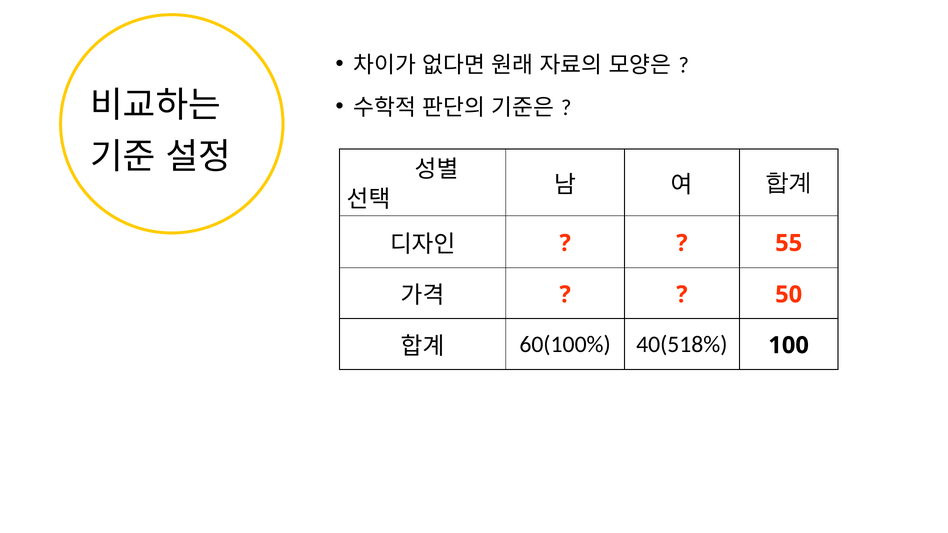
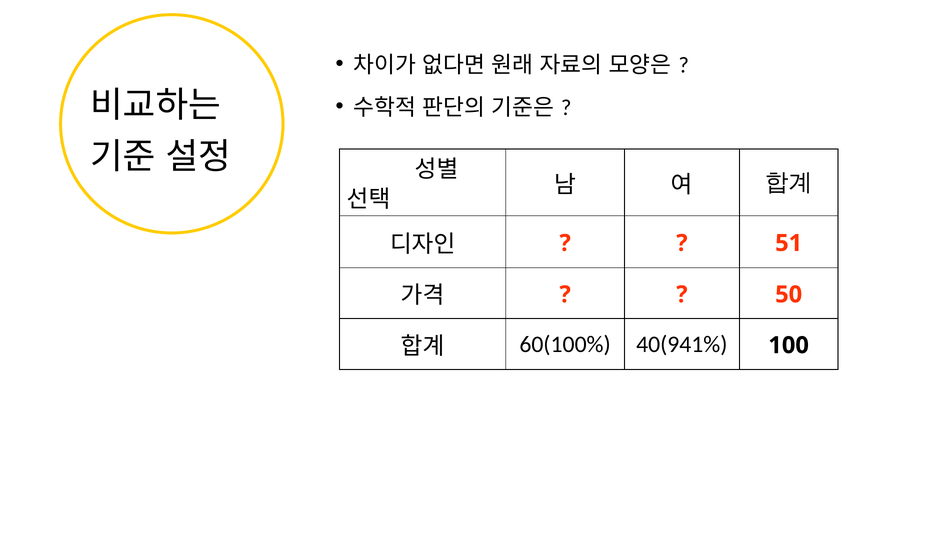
55: 55 -> 51 (789, 243)
40(518%: 40(518% -> 40(941% (682, 344)
